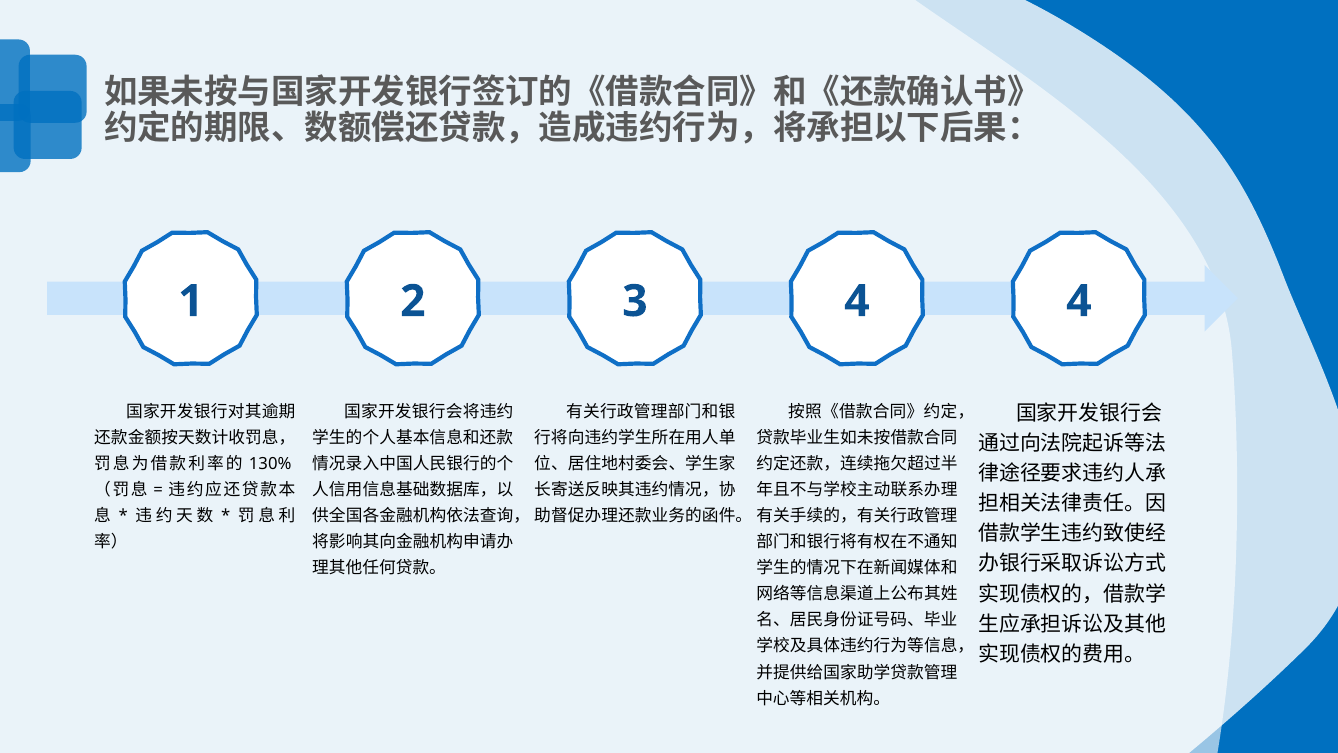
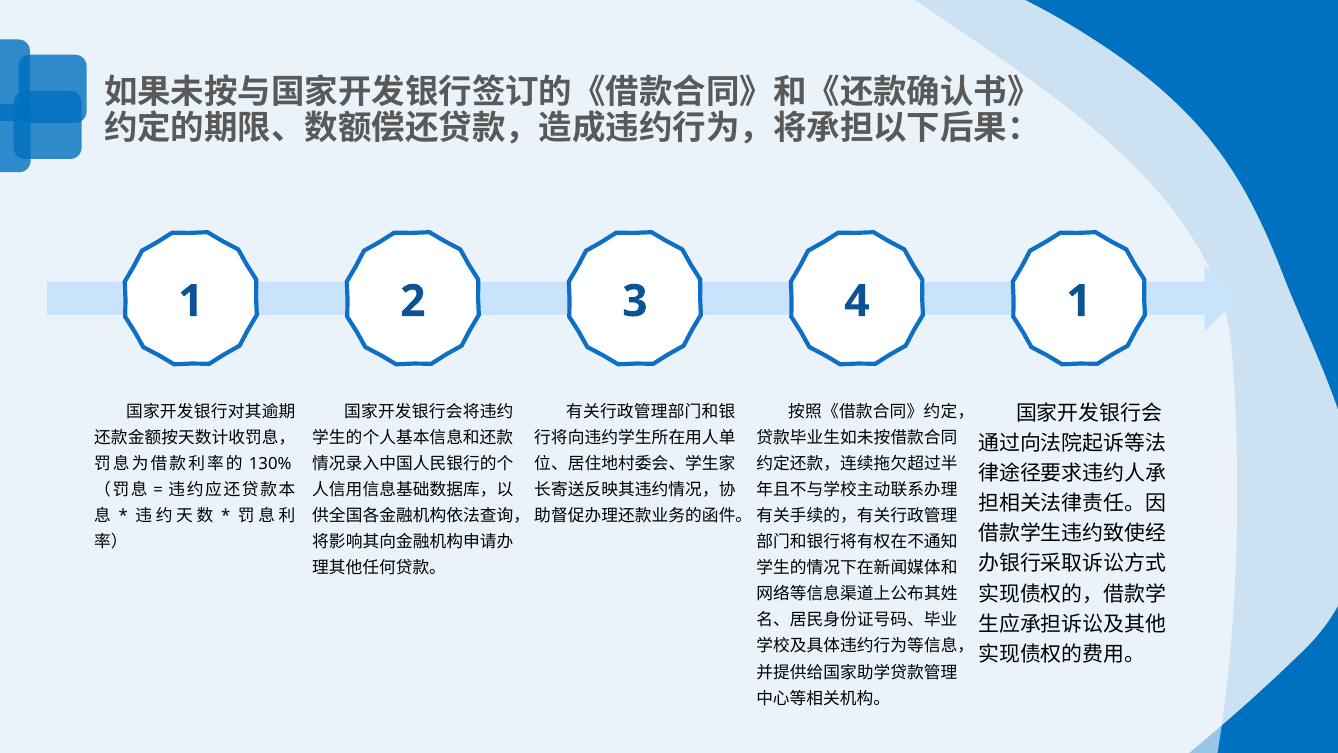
4 4: 4 -> 1 (1079, 301)
